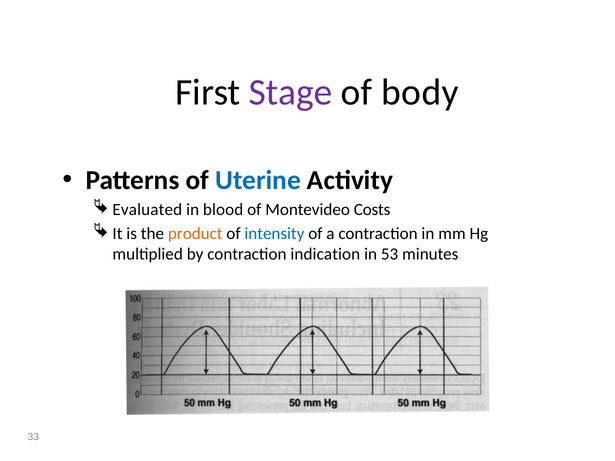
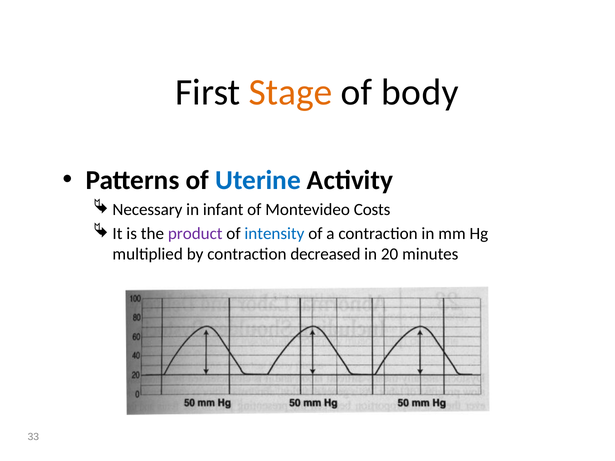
Stage colour: purple -> orange (291, 92)
Evaluated: Evaluated -> Necessary (147, 210)
blood: blood -> infant (223, 210)
product colour: orange -> purple (195, 234)
indication: indication -> decreased (325, 254)
53: 53 -> 20 (390, 254)
